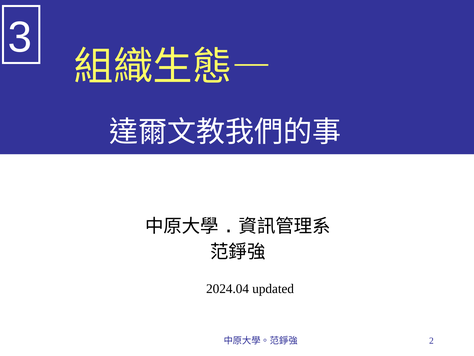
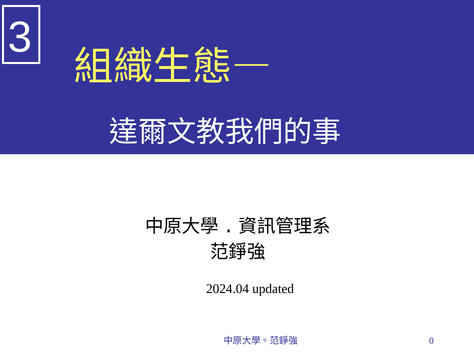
2: 2 -> 0 (431, 340)
